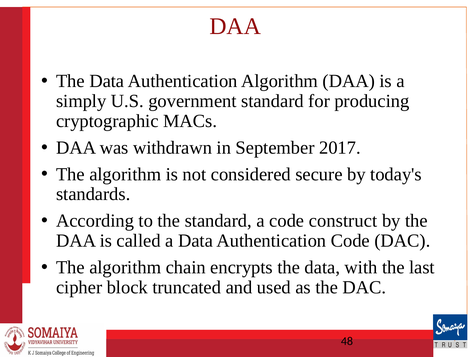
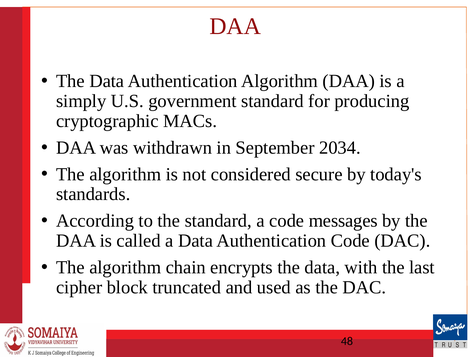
2017: 2017 -> 2034 (340, 148)
construct: construct -> messages (343, 221)
